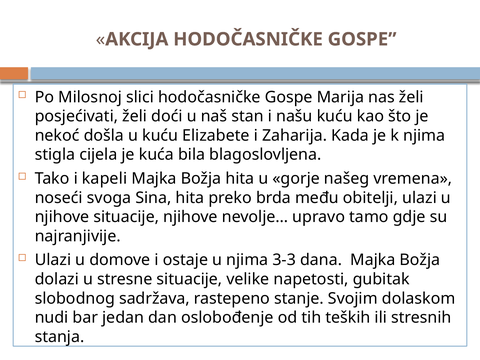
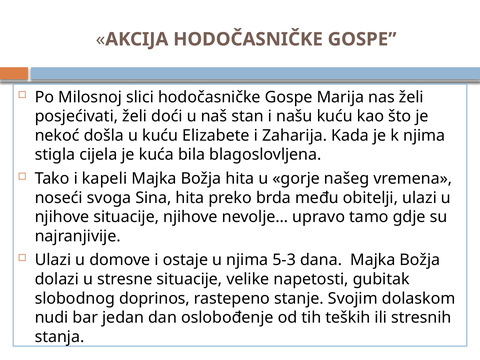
3-3: 3-3 -> 5-3 (284, 260)
sadržava: sadržava -> doprinos (154, 298)
